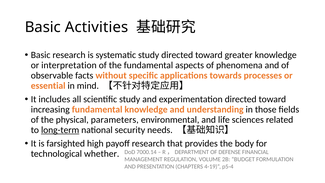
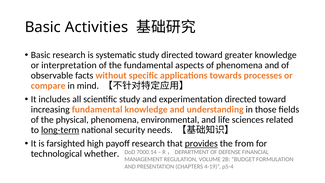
essential: essential -> compare (48, 86)
physical parameters: parameters -> phenomena (115, 120)
provides underline: none -> present (201, 143)
body: body -> from (244, 143)
